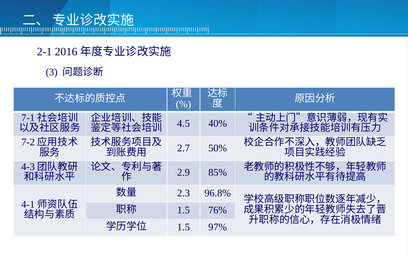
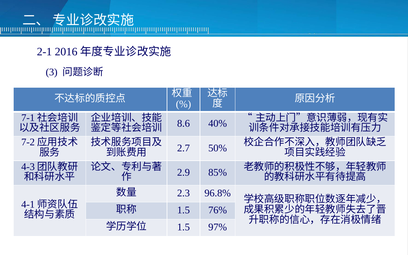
4.5: 4.5 -> 8.6 (184, 124)
